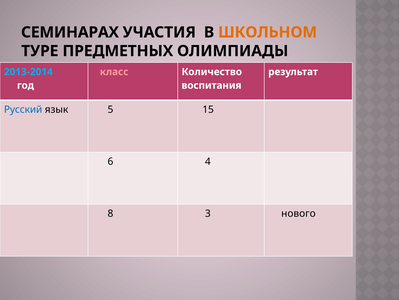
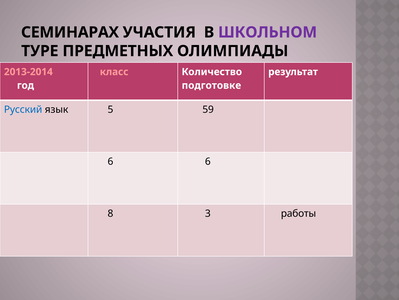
ШКОЛЬНОМ colour: orange -> purple (268, 32)
2013-2014 colour: light blue -> pink (28, 72)
воспитания: воспитания -> подготовке (211, 85)
15: 15 -> 59 (208, 109)
6 4: 4 -> 6 (208, 161)
нового: нового -> работы (299, 213)
